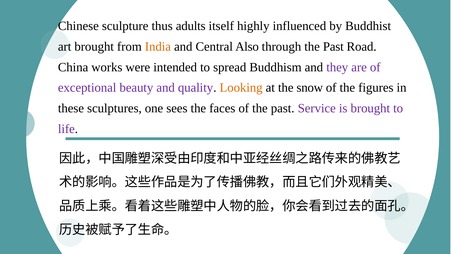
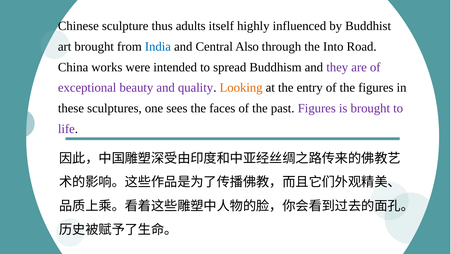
India colour: orange -> blue (158, 46)
through the Past: Past -> Into (333, 46)
snow: snow -> entry (310, 88)
past Service: Service -> Figures (317, 108)
